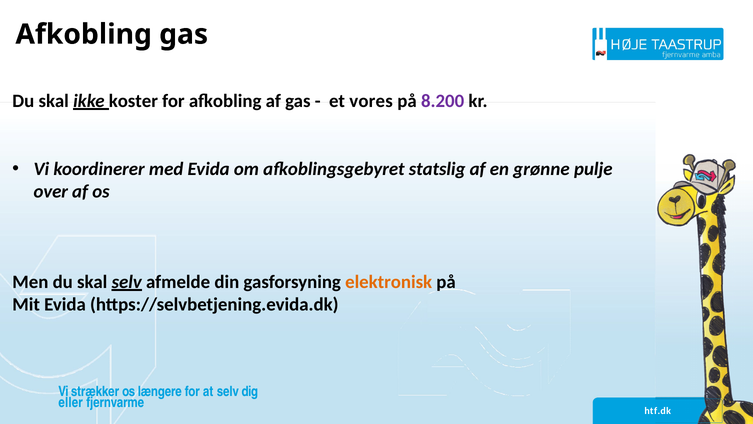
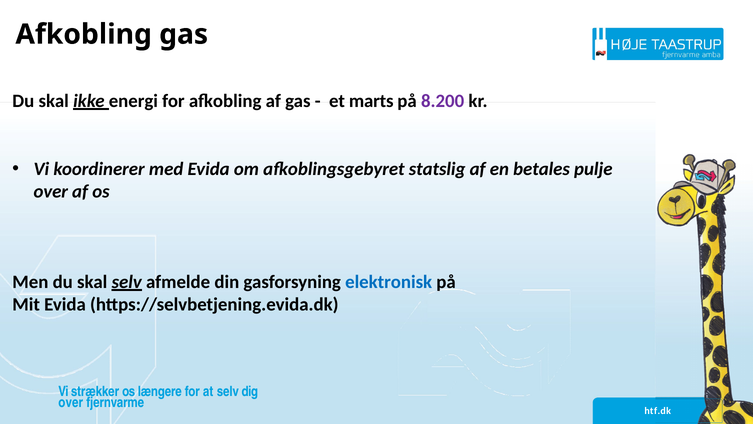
koster: koster -> energi (133, 101)
vores: vores -> marts (371, 101)
grønne: grønne -> betales (542, 169)
elektronisk colour: orange -> blue (389, 282)
eller: eller -> over (71, 402)
